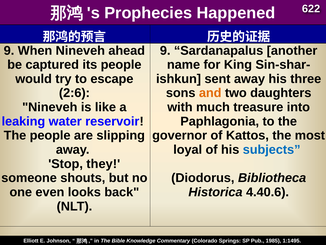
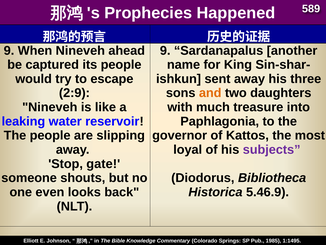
622: 622 -> 589 (311, 9)
2:6: 2:6 -> 2:9 (74, 93)
subjects colour: blue -> purple (272, 149)
they: they -> gate (103, 164)
4.40.6: 4.40.6 -> 5.46.9 (268, 192)
